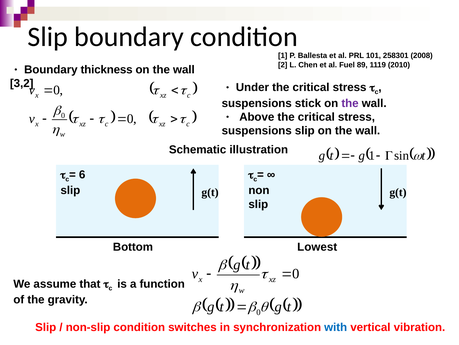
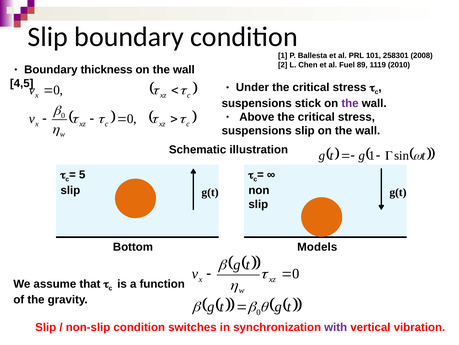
3,2: 3,2 -> 4,5 (22, 83)
6: 6 -> 5 (82, 174)
Lowest: Lowest -> Models (317, 247)
with colour: blue -> purple (336, 327)
